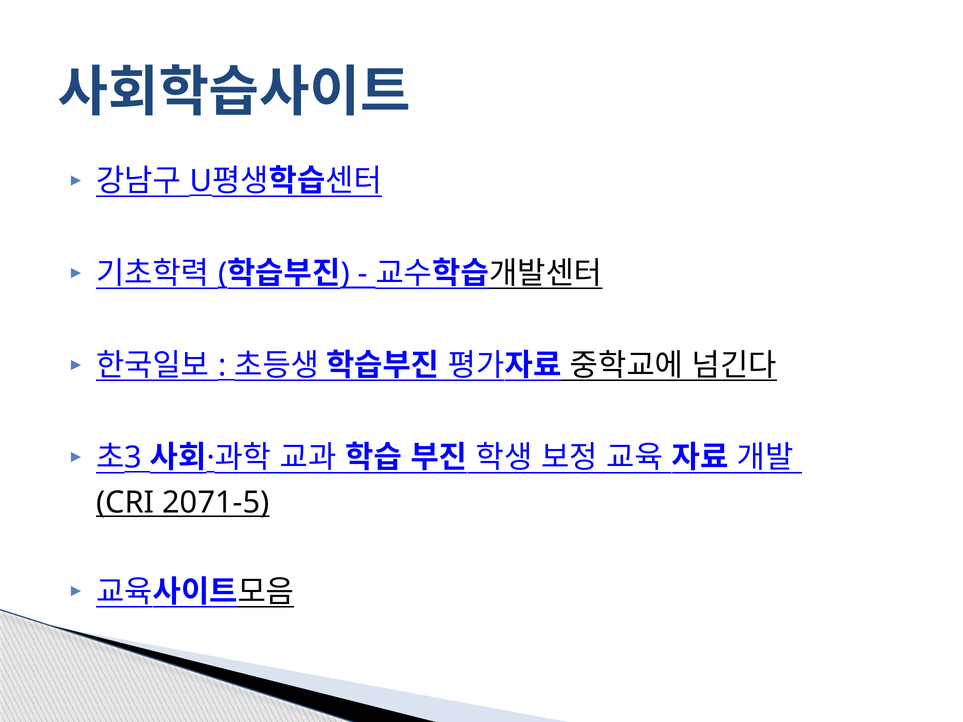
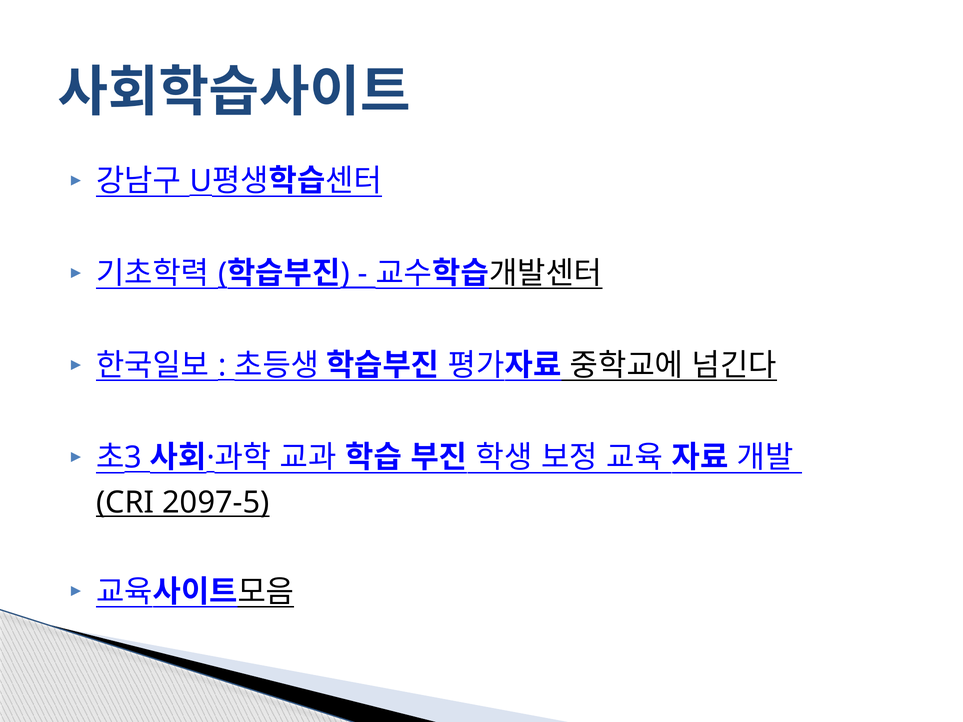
2071-5: 2071-5 -> 2097-5 (216, 503)
